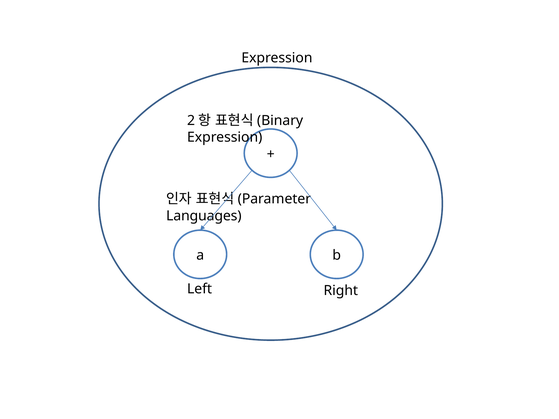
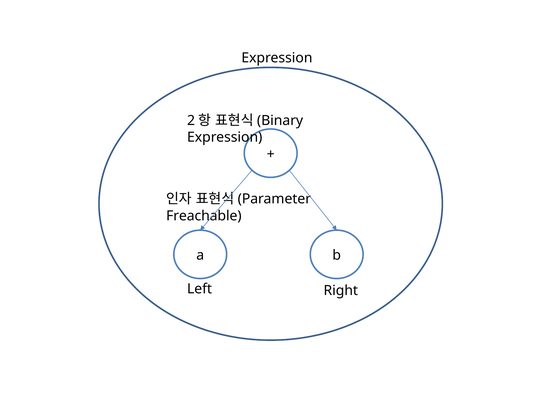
Languages: Languages -> Freachable (204, 216)
